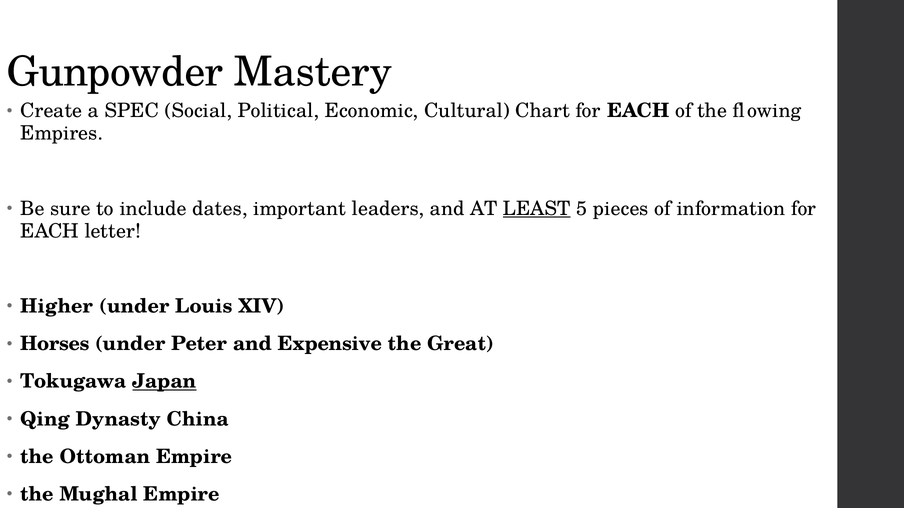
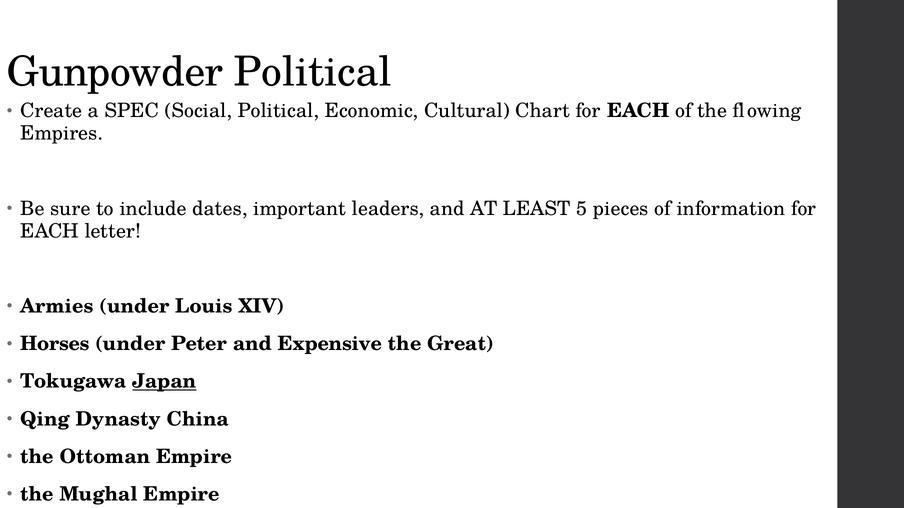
Gunpowder Mastery: Mastery -> Political (313, 72)
LEAST underline: present -> none (537, 209)
Higher: Higher -> Armies (57, 307)
